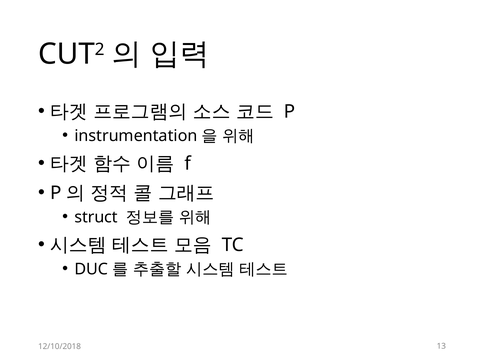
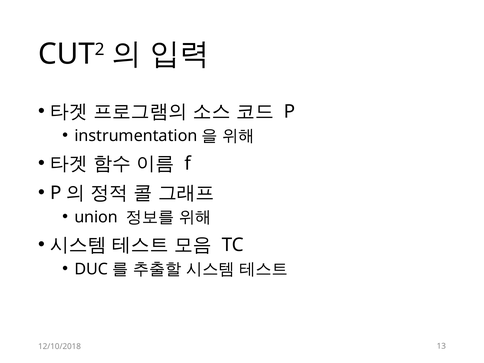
struct: struct -> union (96, 217)
